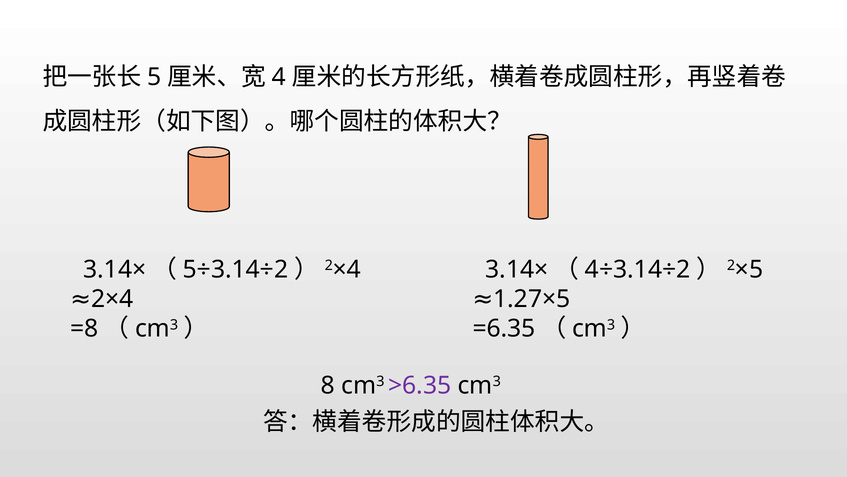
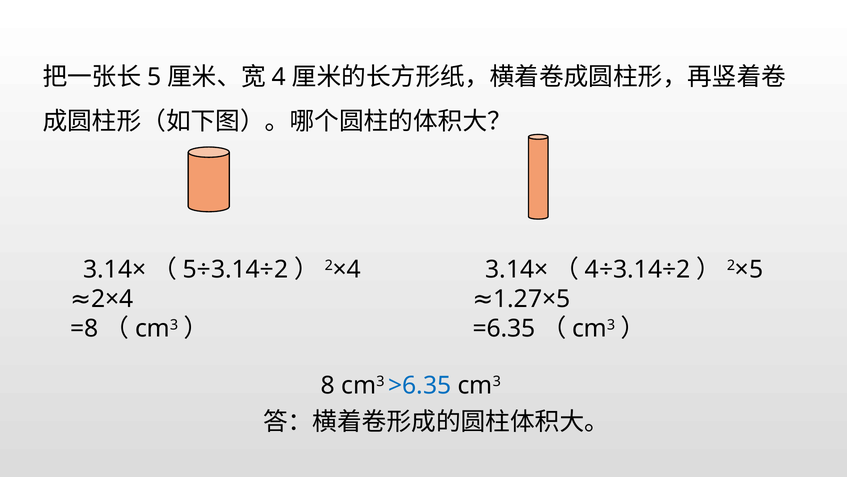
>6.35 colour: purple -> blue (420, 385)
